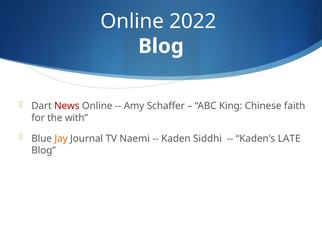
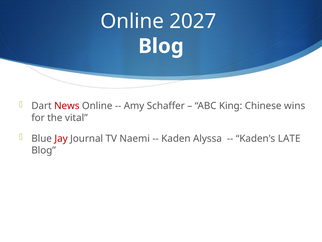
2022: 2022 -> 2027 (193, 21)
faith: faith -> wins (295, 106)
with: with -> vital (76, 118)
Jay colour: orange -> red (61, 138)
Siddhi: Siddhi -> Alyssa (207, 138)
